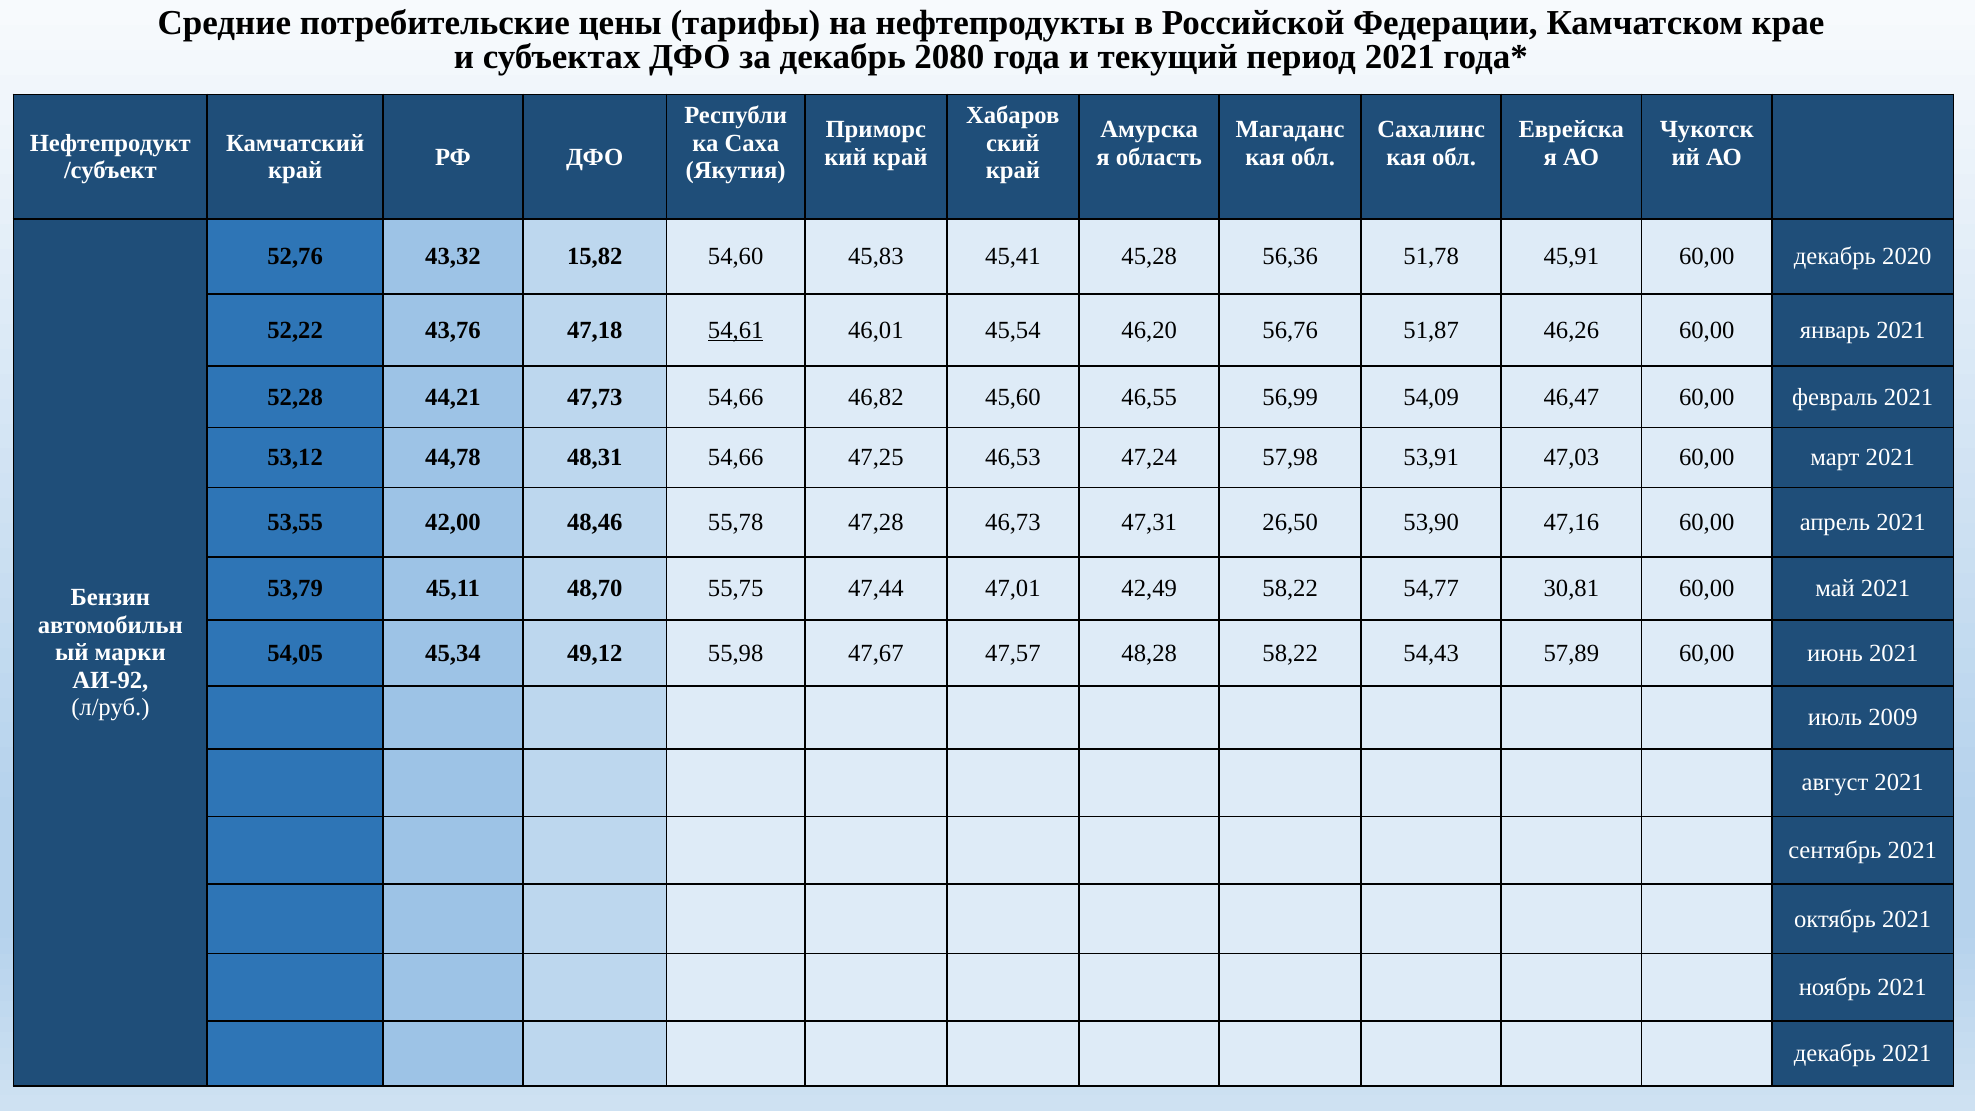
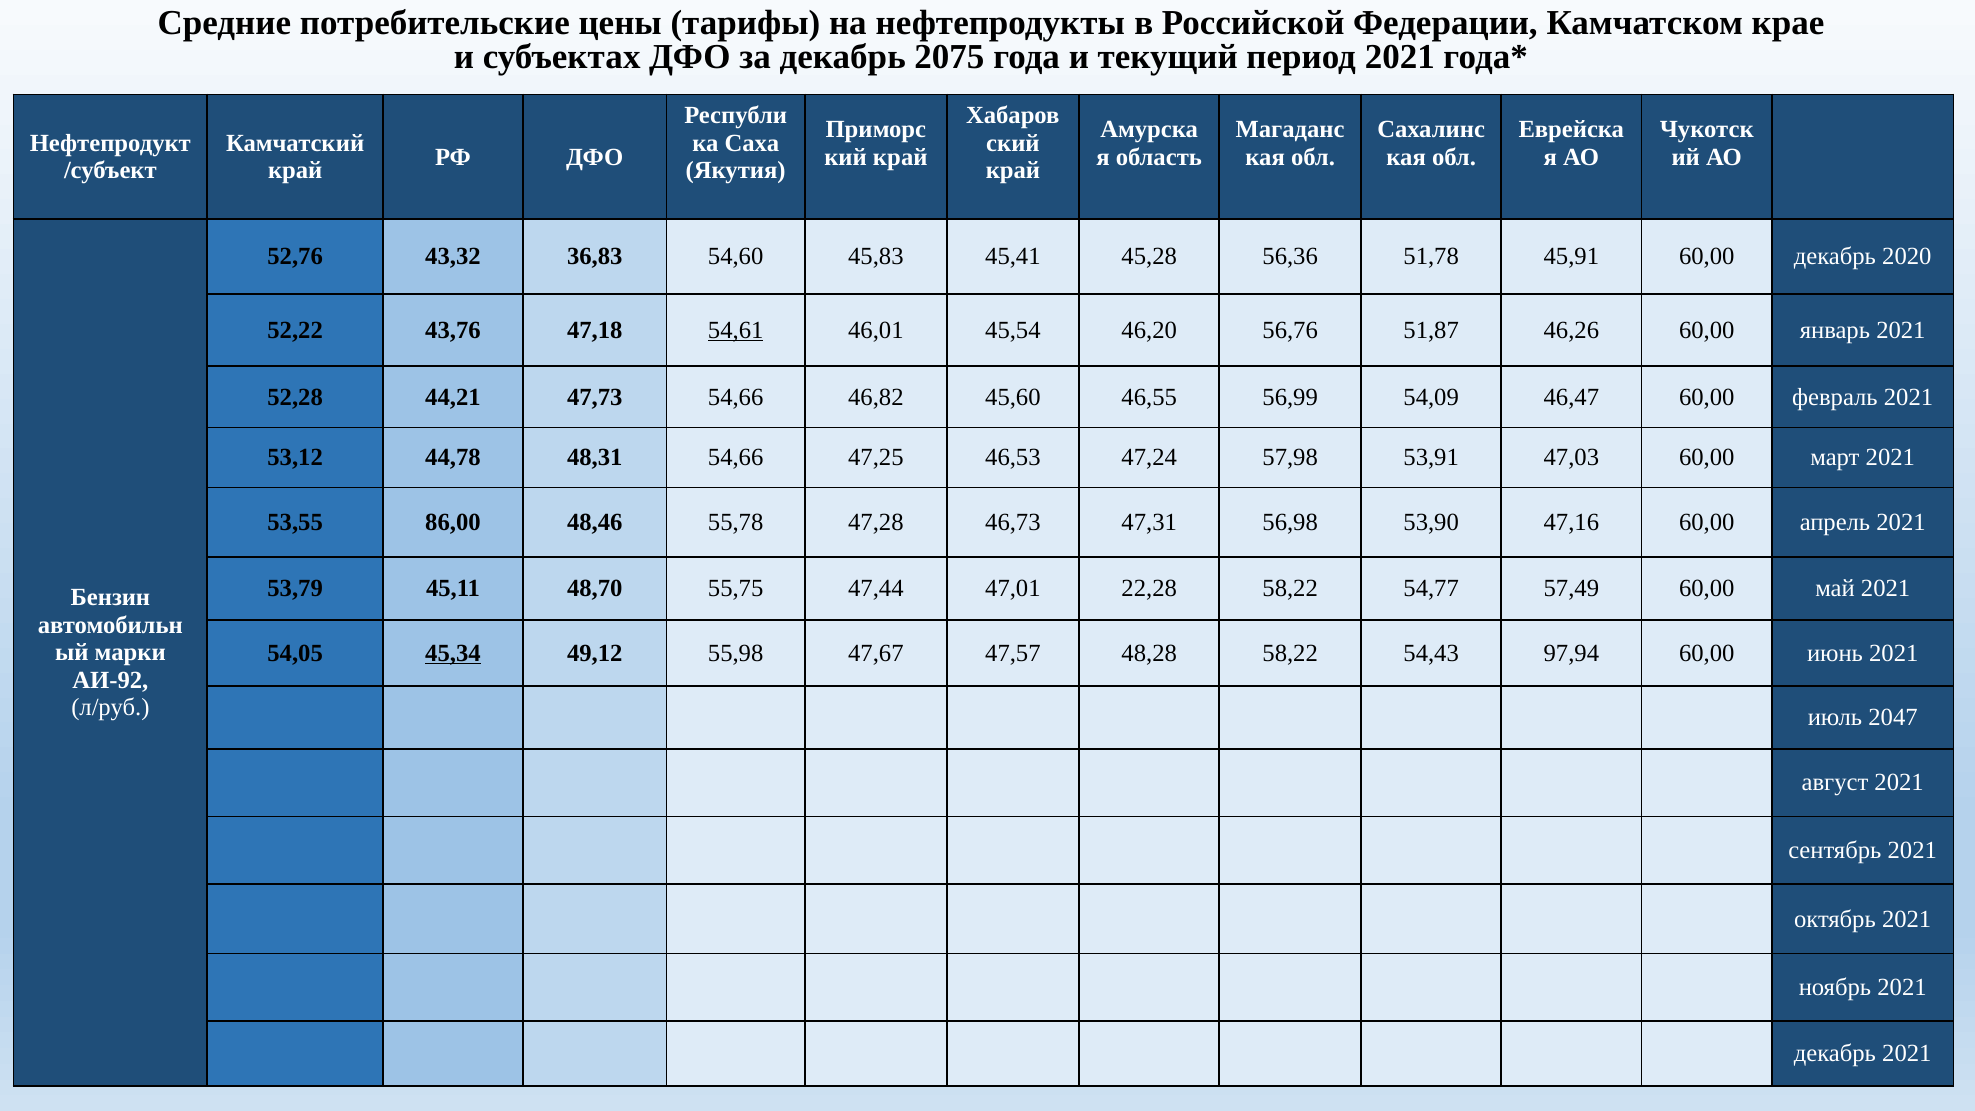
2080: 2080 -> 2075 (949, 57)
15,82: 15,82 -> 36,83 (595, 256)
42,00: 42,00 -> 86,00 (453, 522)
26,50: 26,50 -> 56,98 (1290, 522)
42,49: 42,49 -> 22,28 (1149, 588)
30,81: 30,81 -> 57,49 (1571, 588)
45,34 underline: none -> present (453, 653)
57,89: 57,89 -> 97,94 (1571, 653)
2009: 2009 -> 2047 (1893, 717)
